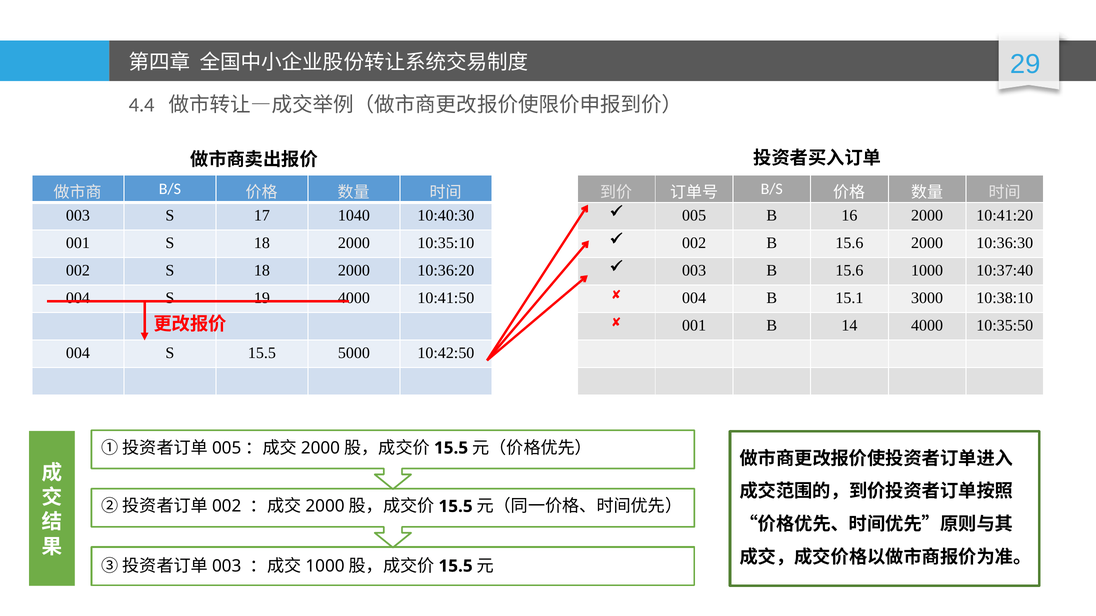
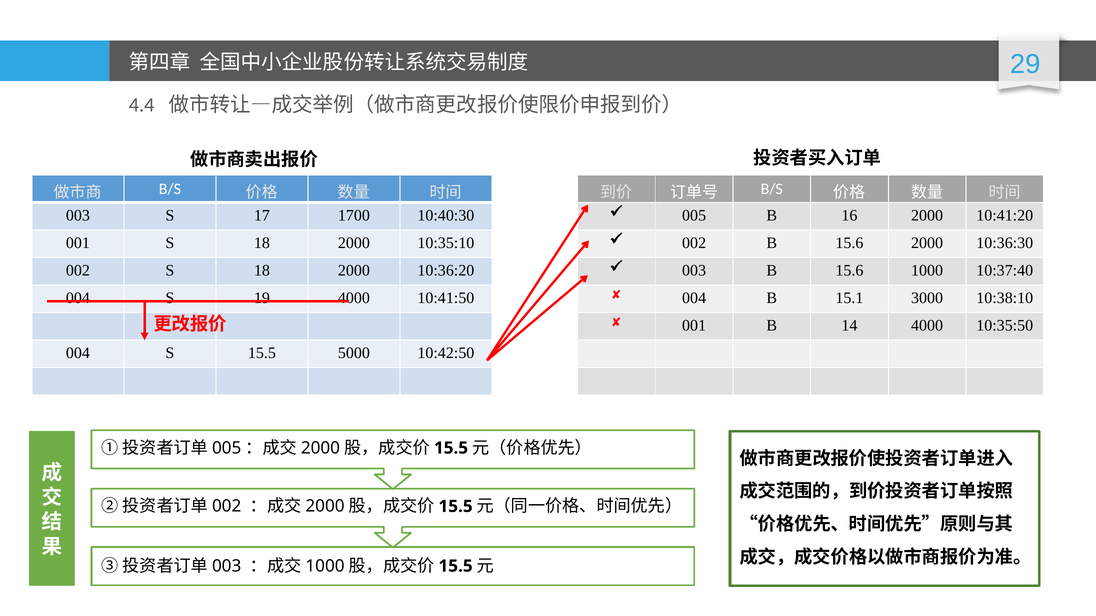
1040: 1040 -> 1700 (354, 216)
